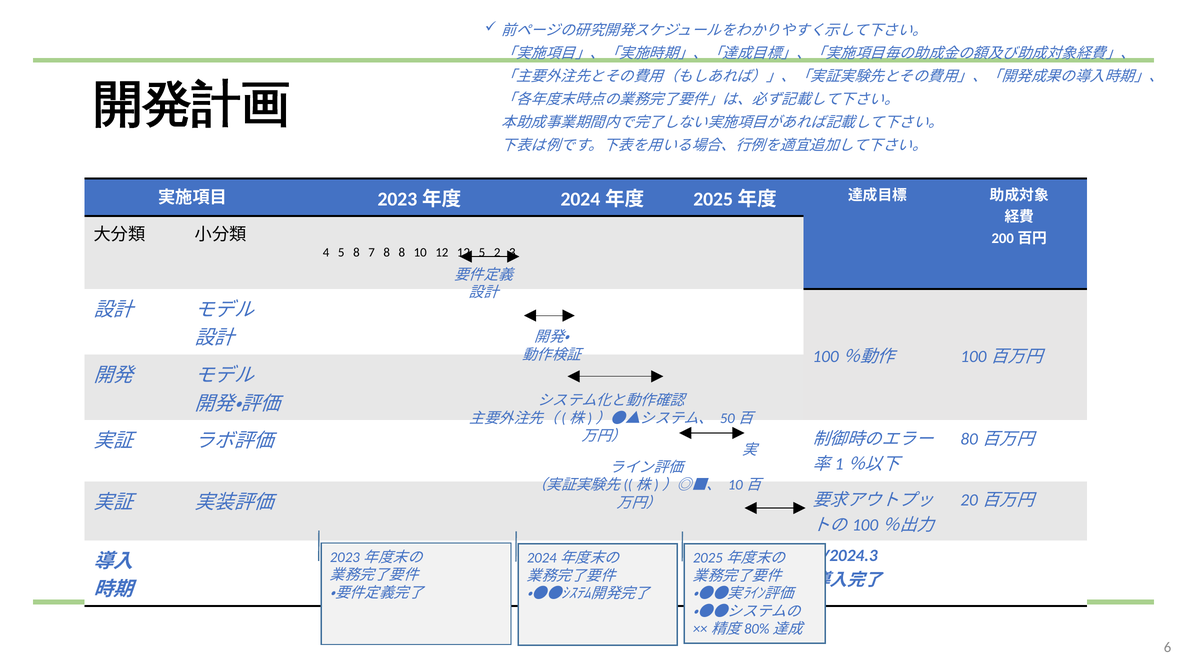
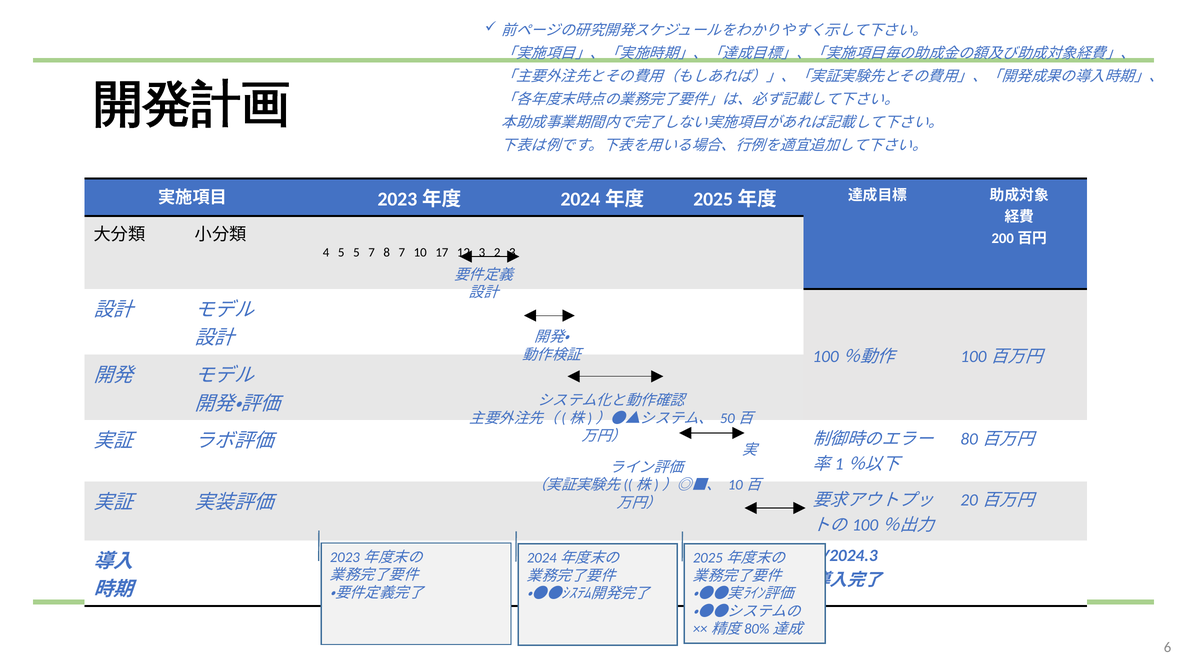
5 8: 8 -> 5 (356, 252)
8 8: 8 -> 7 (402, 252)
10 12: 12 -> 17 (442, 252)
5: 5 -> 3 (482, 252)
